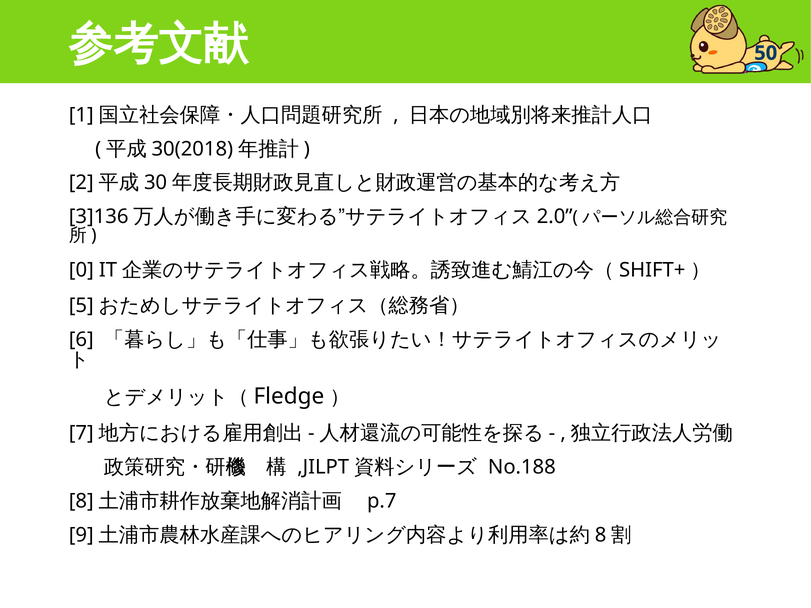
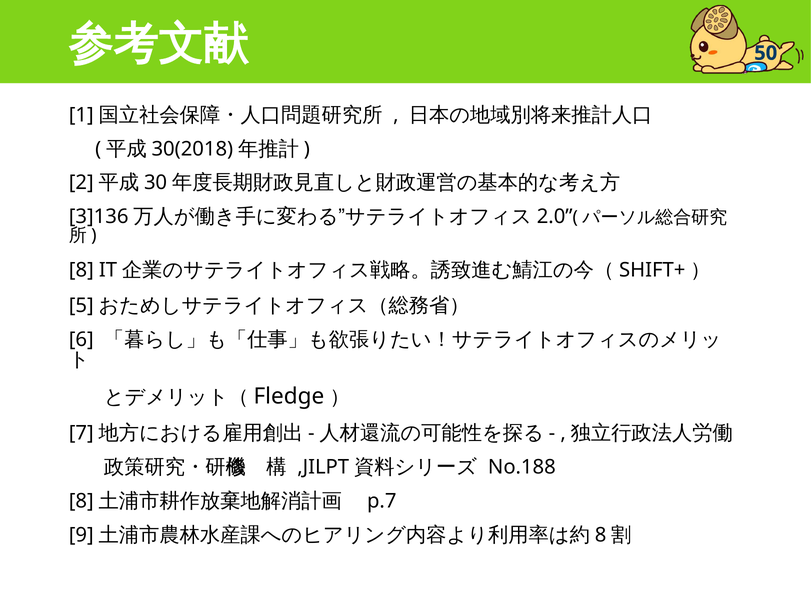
0: 0 -> 8 (81, 270)
